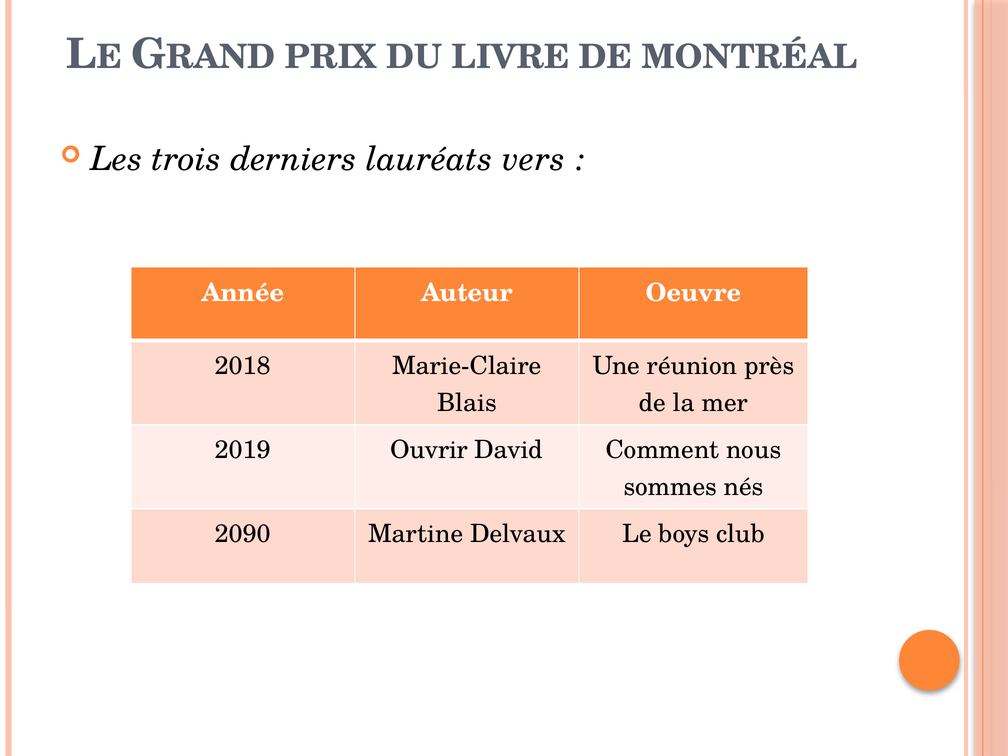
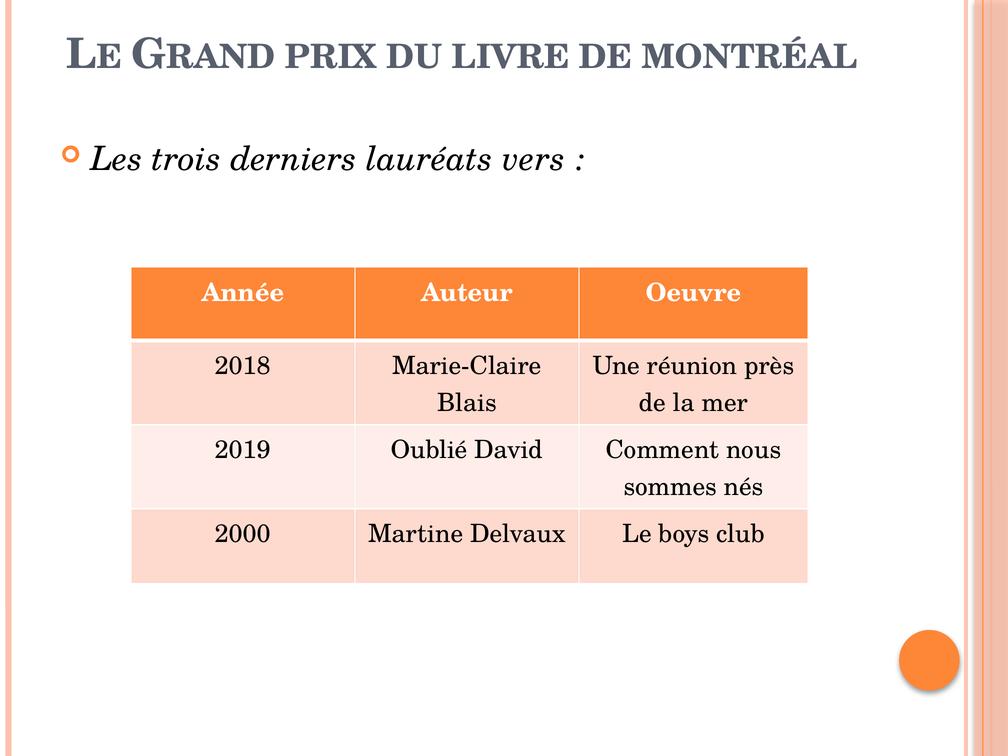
Ouvrir: Ouvrir -> Oublié (429, 450)
2090: 2090 -> 2000 (243, 534)
